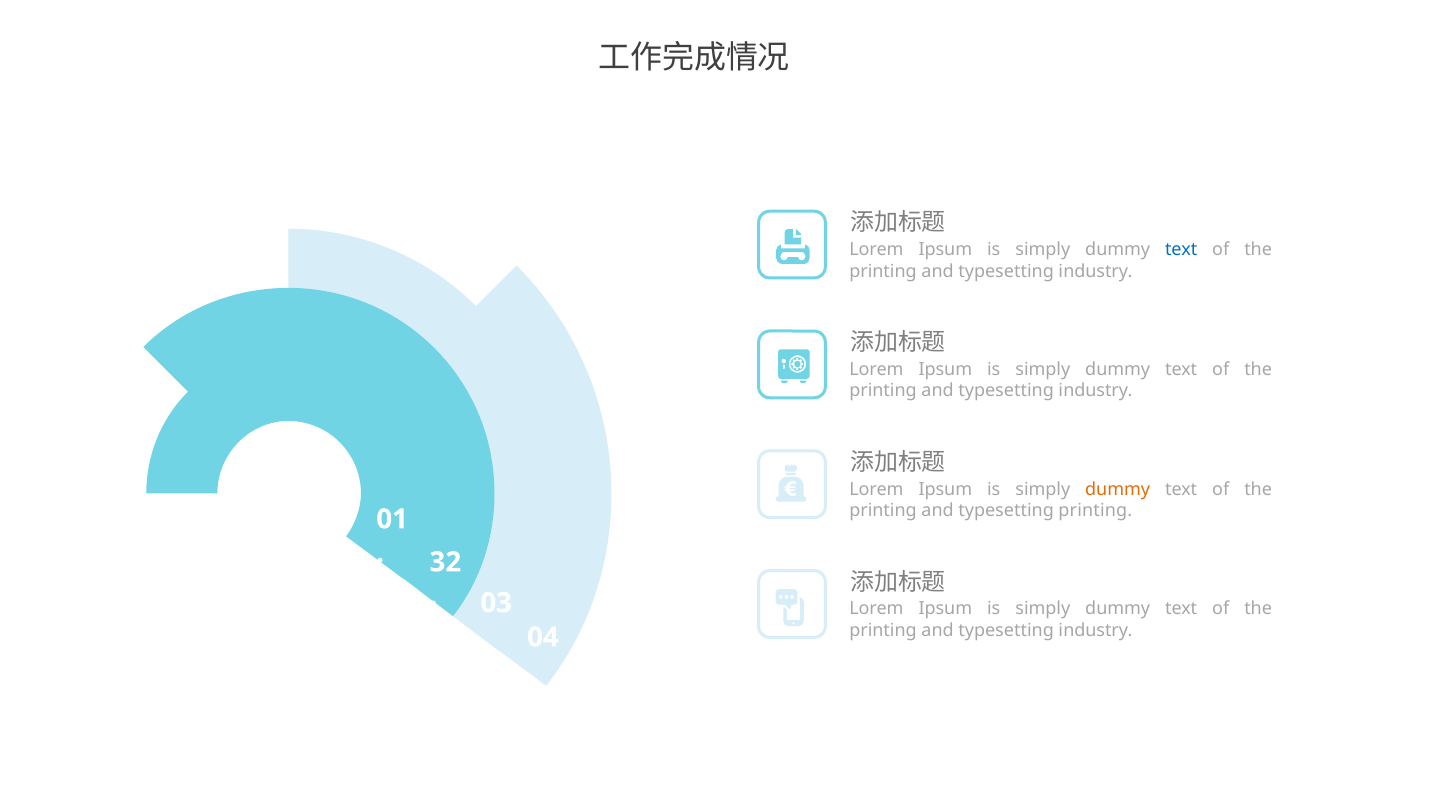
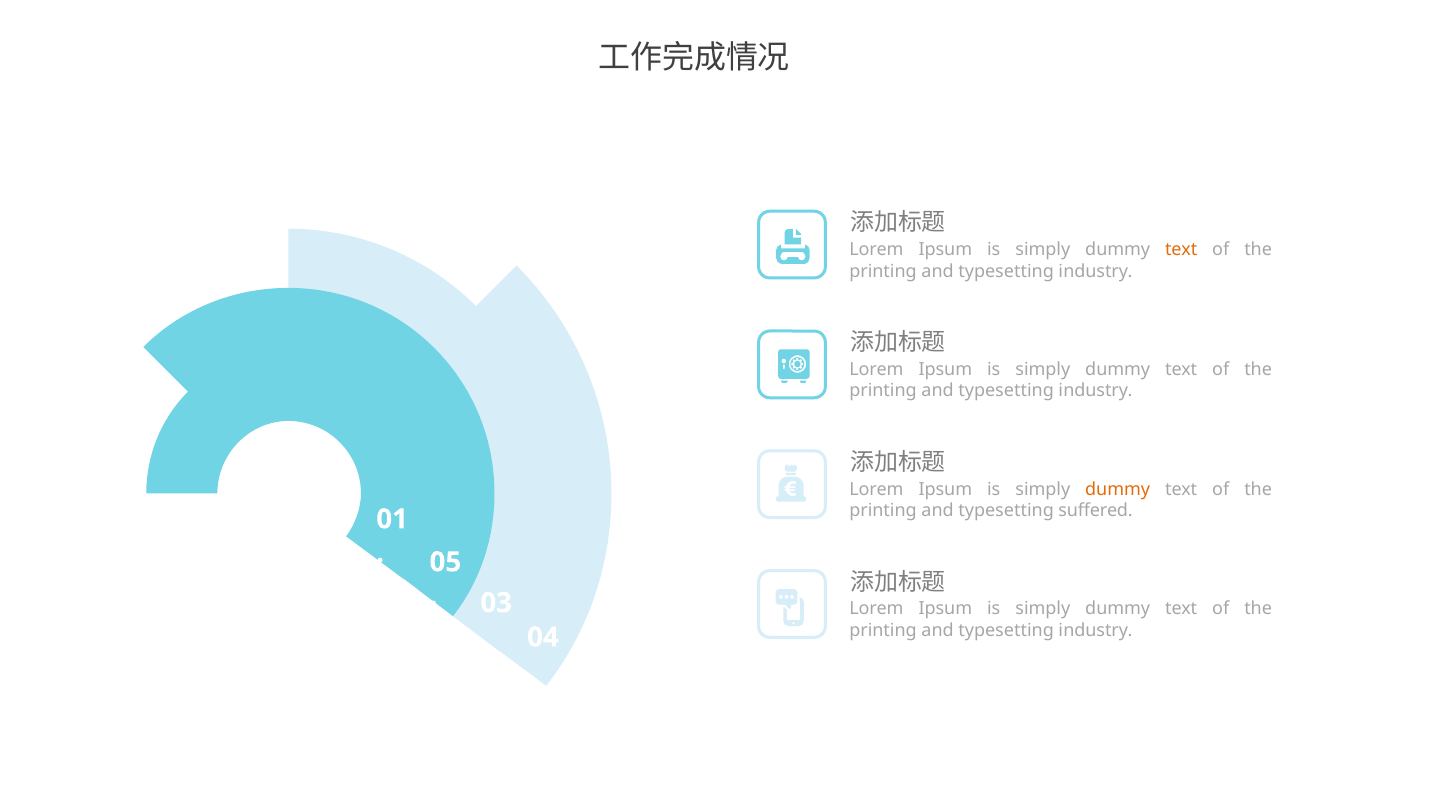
text colour: blue -> orange (1181, 250)
typesetting printing: printing -> suffered (1096, 511)
32: 32 -> 05 (445, 562)
